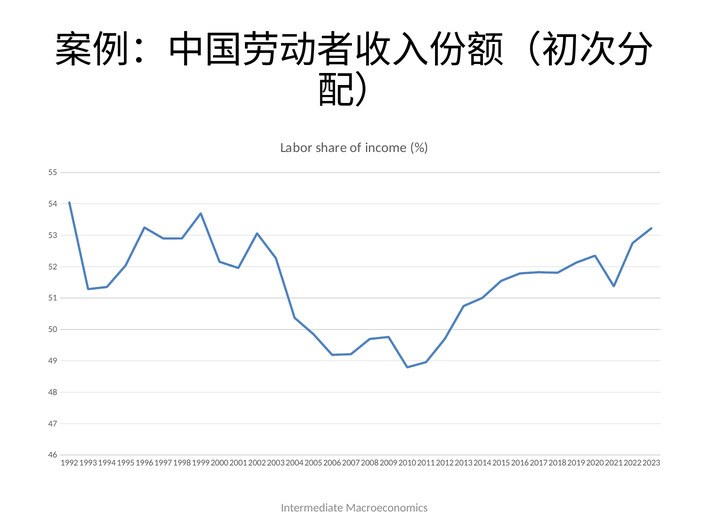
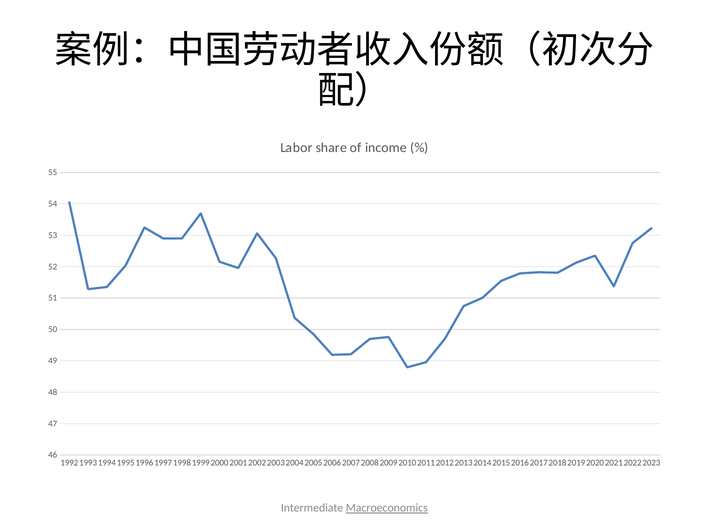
Macroeconomics underline: none -> present (387, 508)
